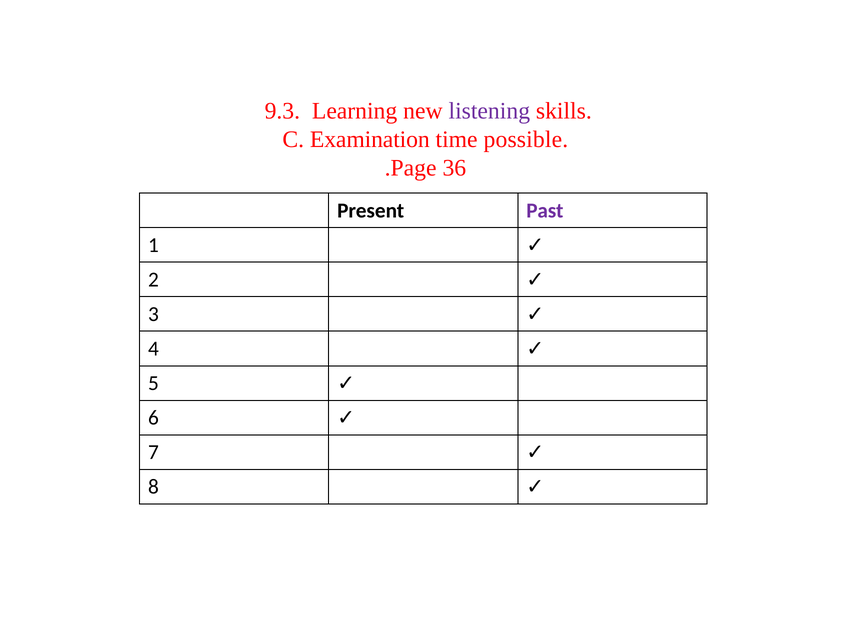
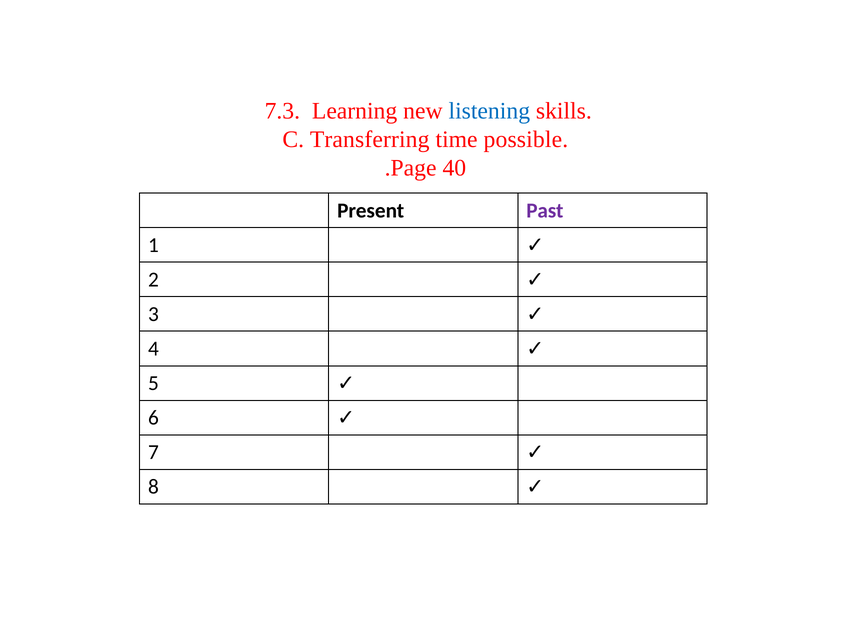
9.3: 9.3 -> 7.3 (282, 111)
listening colour: purple -> blue (489, 111)
Examination: Examination -> Transferring (370, 139)
36: 36 -> 40 (454, 168)
